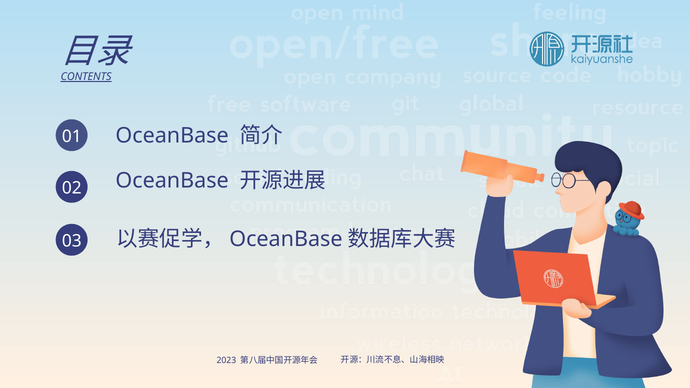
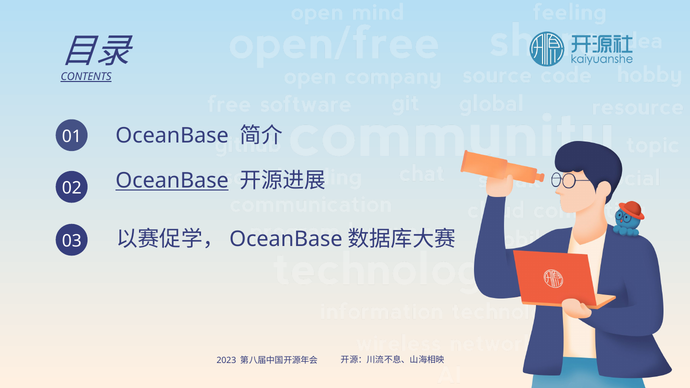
OceanBase underline: none -> present (172, 181)
